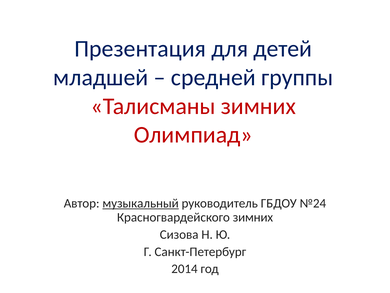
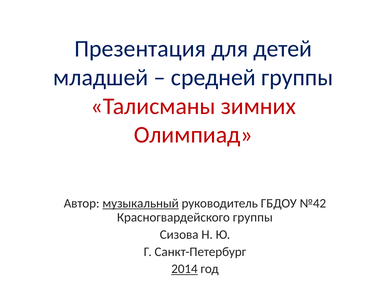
№24: №24 -> №42 (313, 203)
Красногвардейского зимних: зимних -> группы (253, 217)
2014 underline: none -> present (184, 268)
